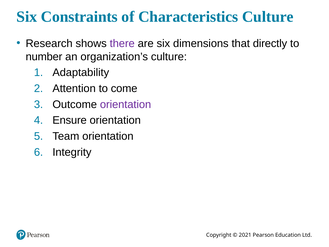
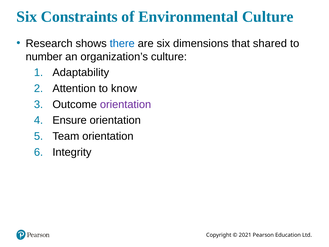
Characteristics: Characteristics -> Environmental (188, 17)
there colour: purple -> blue (122, 43)
directly: directly -> shared (270, 43)
come: come -> know (124, 88)
